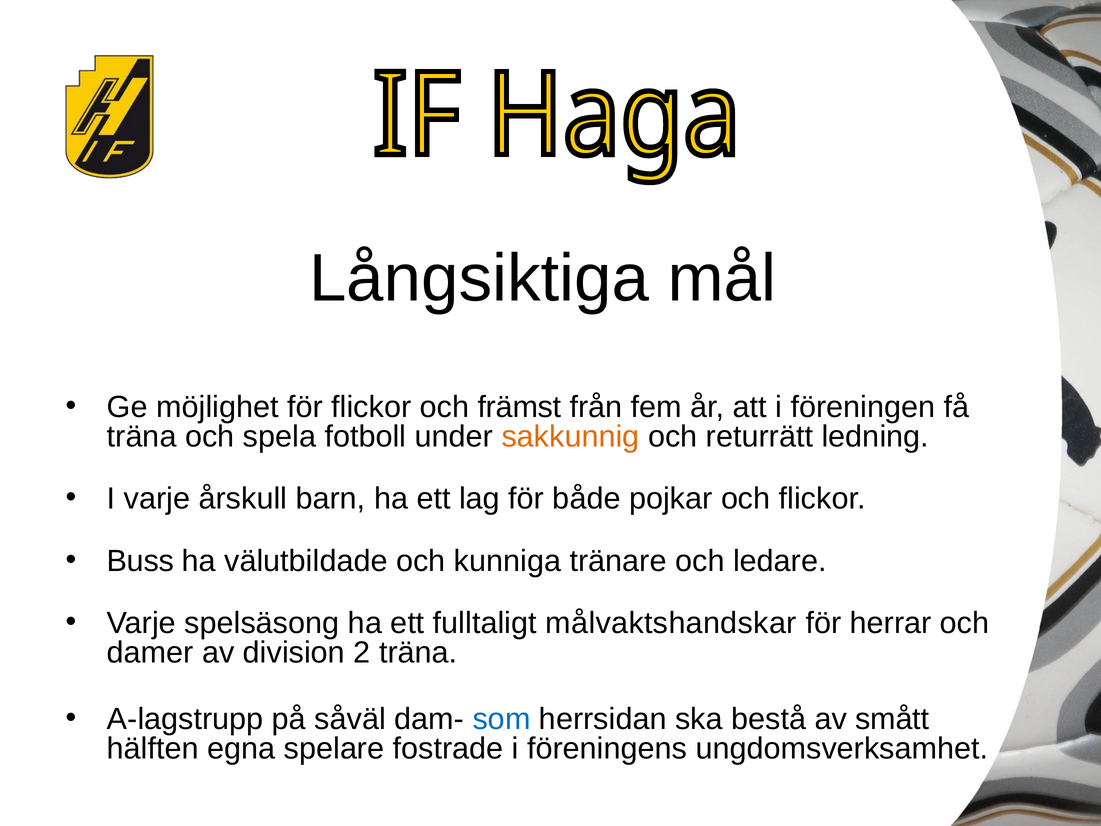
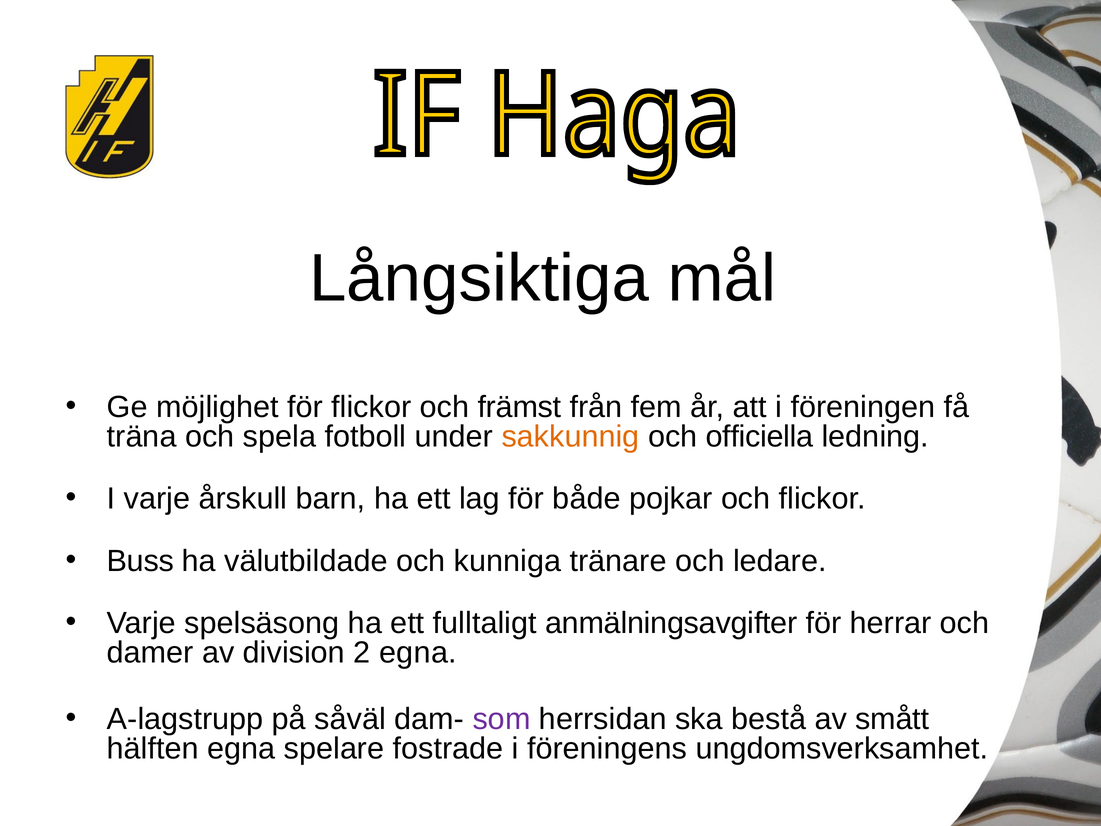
returrätt: returrätt -> officiella (760, 436)
målvaktshandskar: målvaktshandskar -> anmälningsavgifter (671, 623)
2 träna: träna -> egna (418, 652)
som colour: blue -> purple (502, 719)
